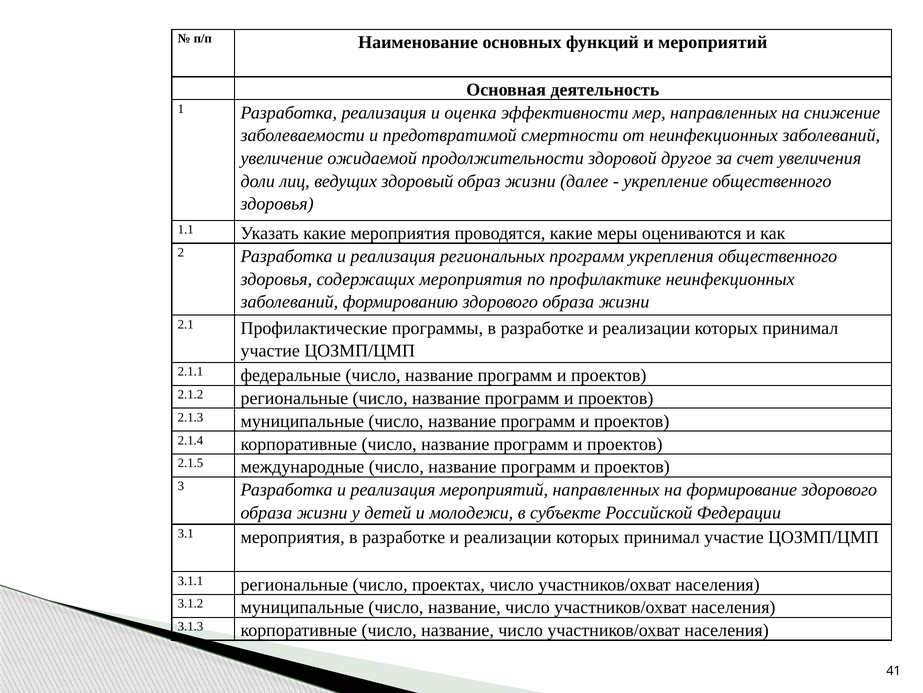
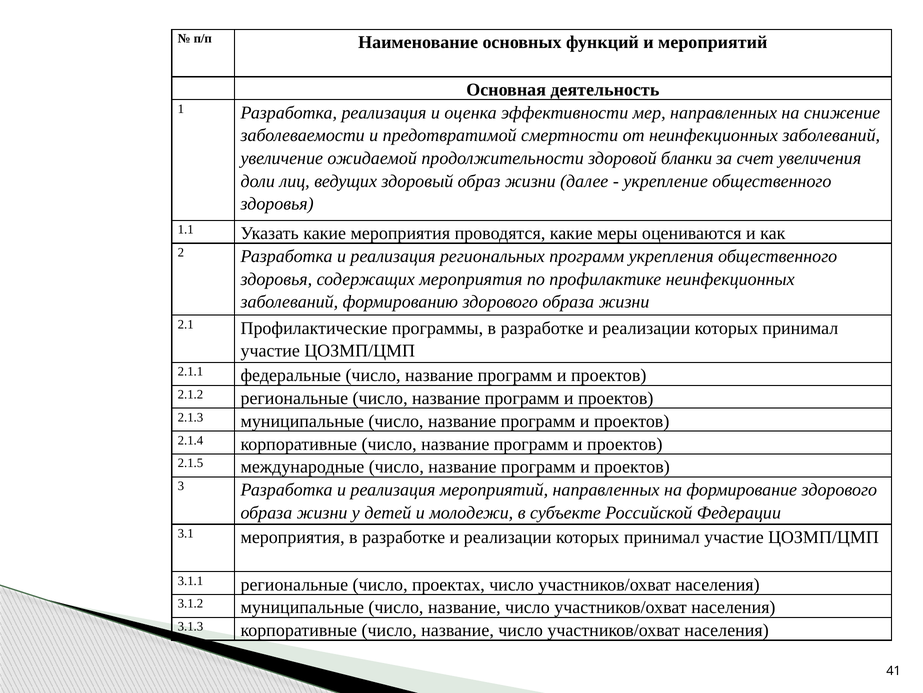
другое: другое -> бланки (687, 158)
